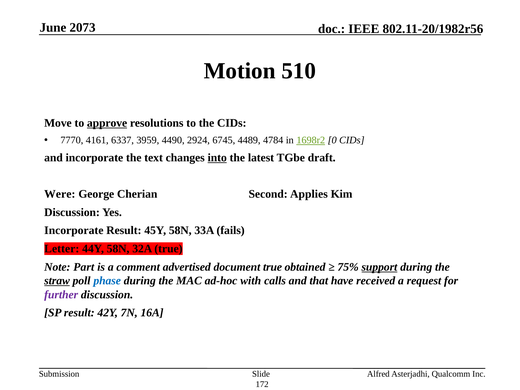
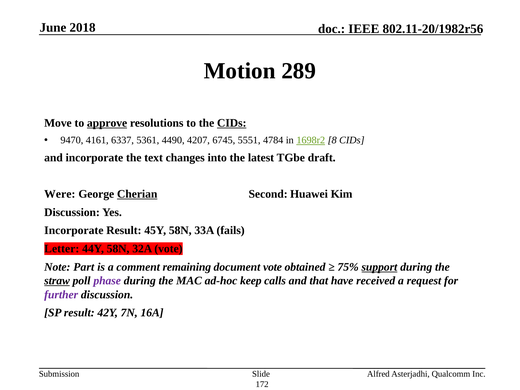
2073: 2073 -> 2018 (83, 28)
510: 510 -> 289 (299, 71)
CIDs underline: none -> present (232, 123)
7770: 7770 -> 9470 (72, 140)
3959: 3959 -> 5361 (148, 140)
2924: 2924 -> 4207 (198, 140)
4489: 4489 -> 5551 (249, 140)
0: 0 -> 8 (332, 140)
into underline: present -> none (217, 158)
Cherian underline: none -> present (137, 194)
Applies: Applies -> Huawei (309, 194)
32A true: true -> vote (168, 249)
advertised: advertised -> remaining (187, 267)
document true: true -> vote (273, 267)
phase colour: blue -> purple (107, 281)
with: with -> keep (251, 281)
